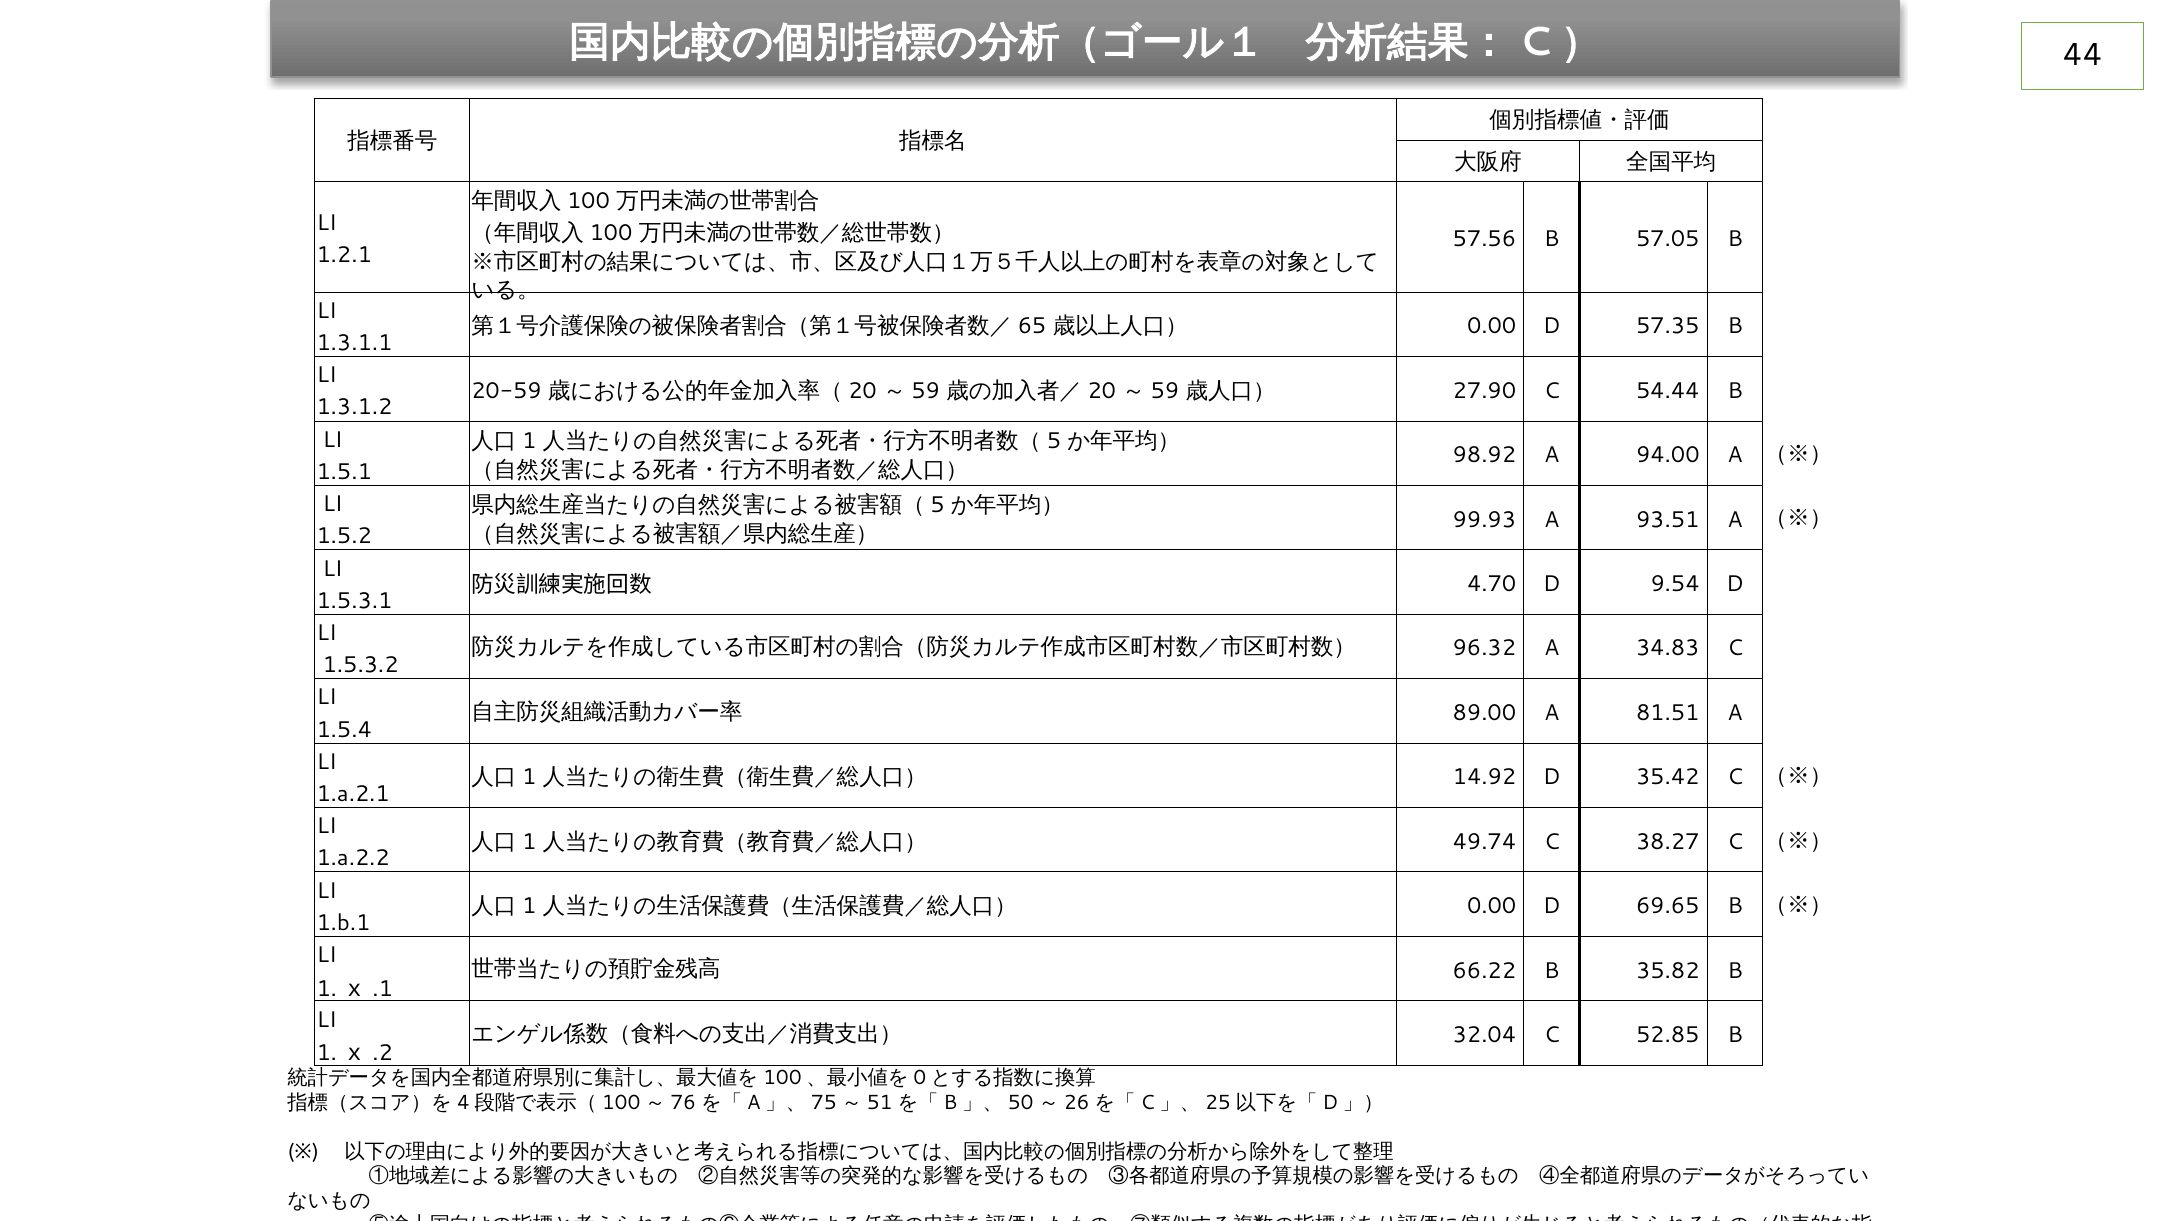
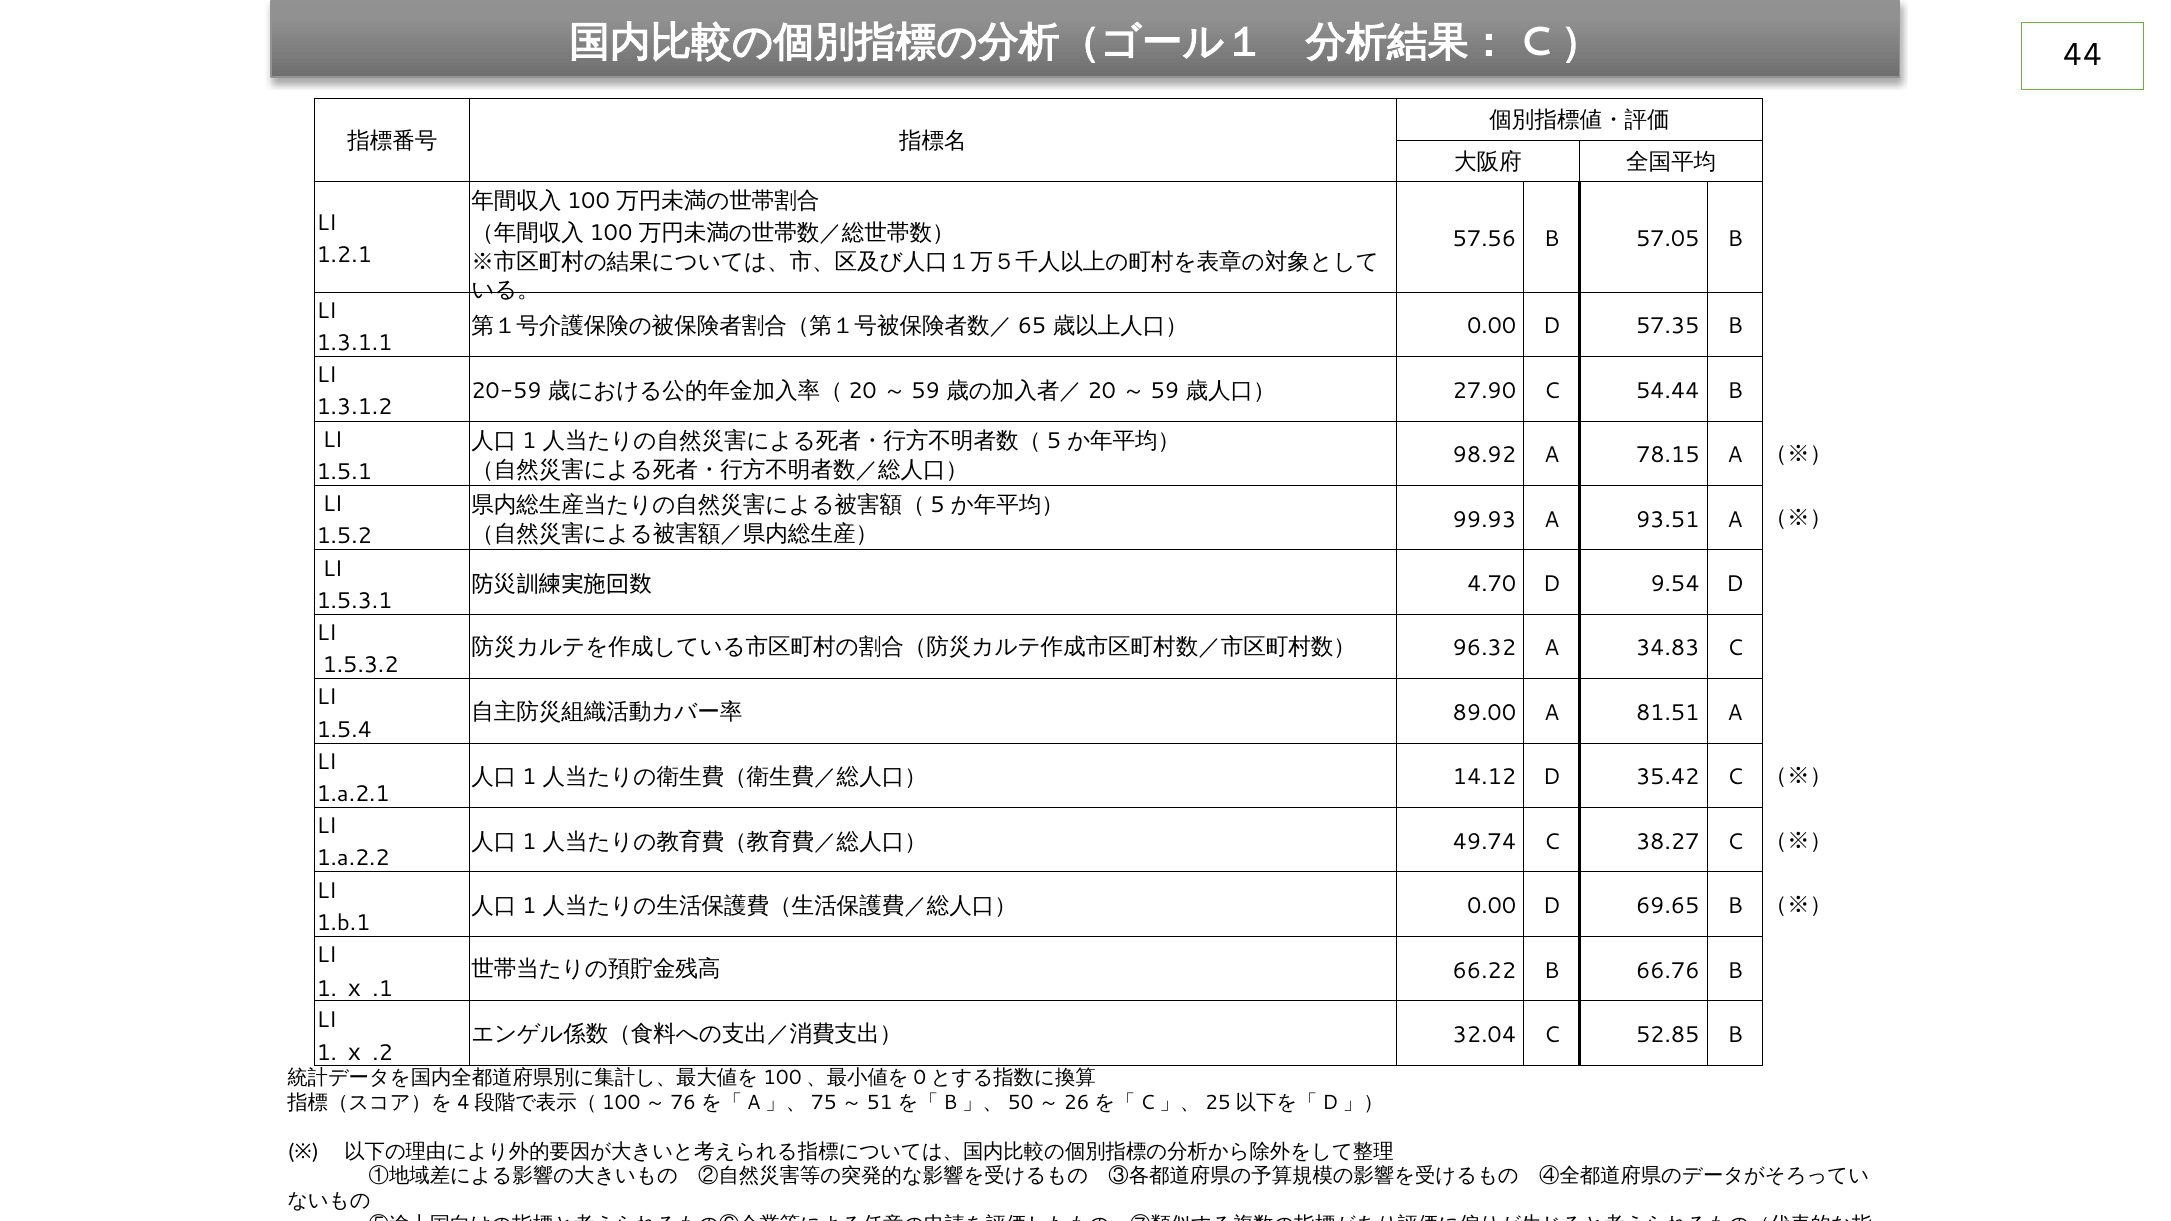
94.00: 94.00 -> 78.15 (1668, 455)
14.92: 14.92 -> 14.12 (1484, 777)
35.82: 35.82 -> 66.76 (1668, 971)
